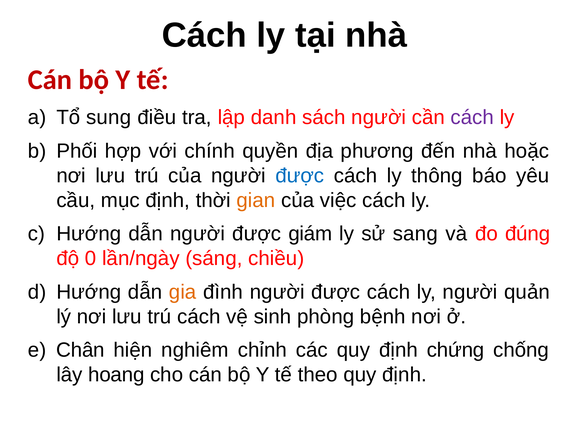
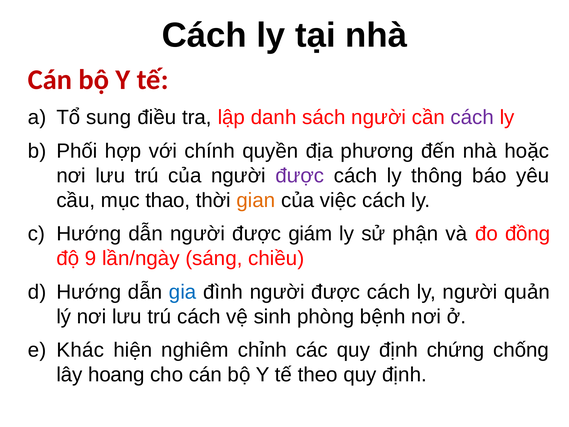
được colour: blue -> purple (300, 176)
mục định: định -> thao (168, 200)
sang: sang -> phận (415, 234)
đúng: đúng -> đồng (528, 234)
0: 0 -> 9 (91, 258)
gia colour: orange -> blue (183, 292)
Chân: Chân -> Khác (80, 350)
